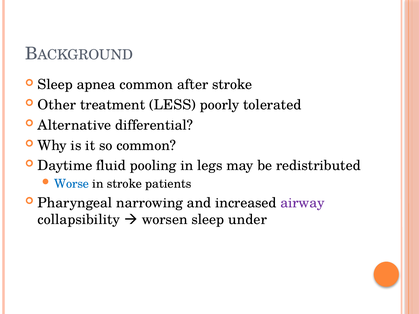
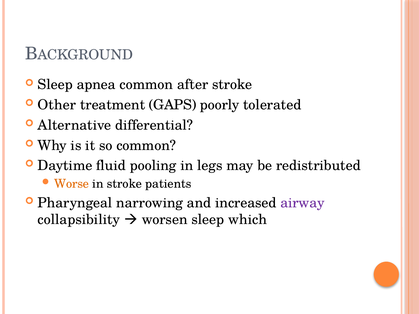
LESS: LESS -> GAPS (173, 105)
Worse colour: blue -> orange (72, 184)
under: under -> which (248, 220)
